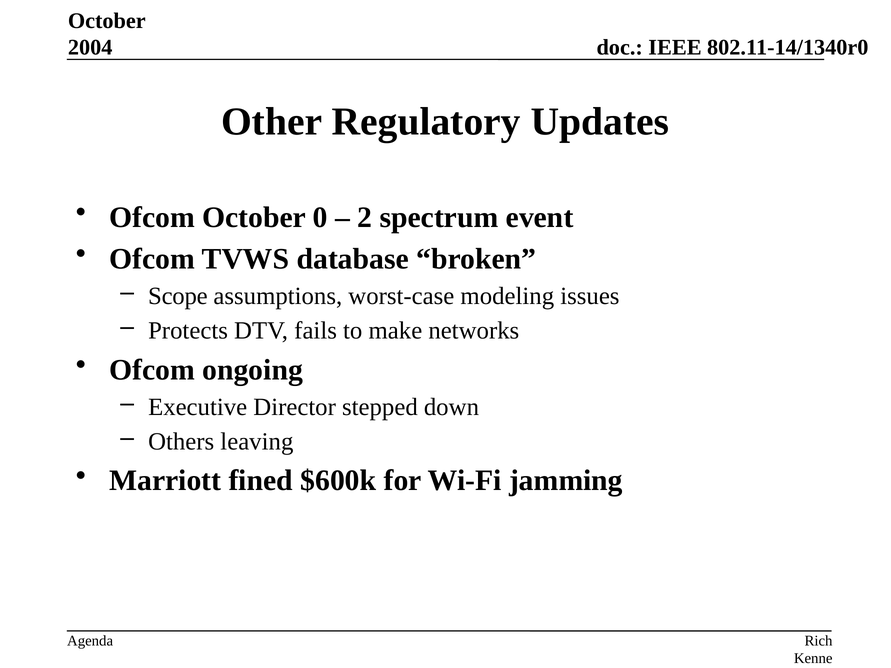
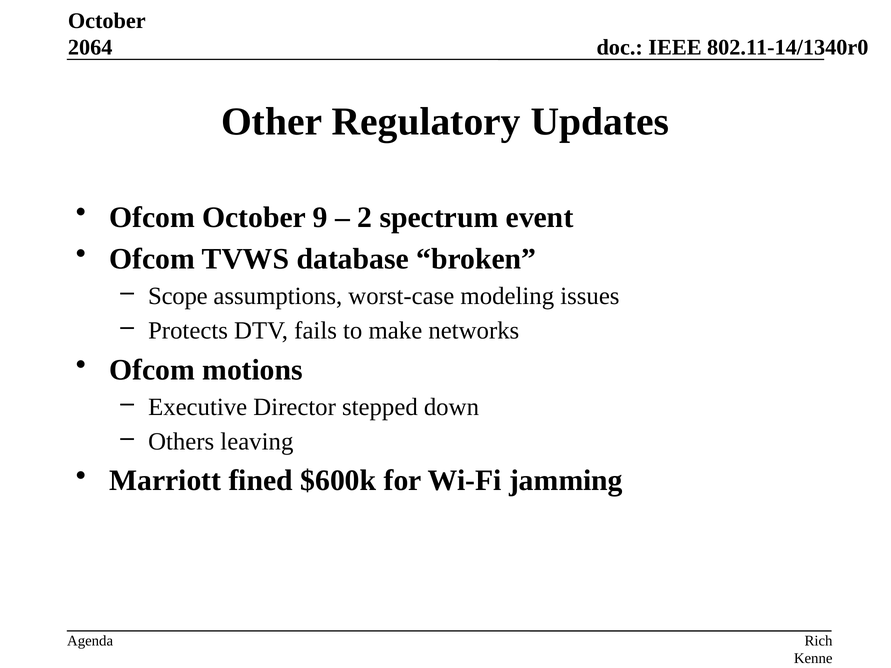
2004: 2004 -> 2064 (90, 48)
0: 0 -> 9 (320, 217)
ongoing: ongoing -> motions (253, 370)
